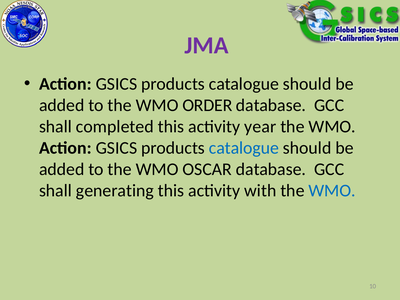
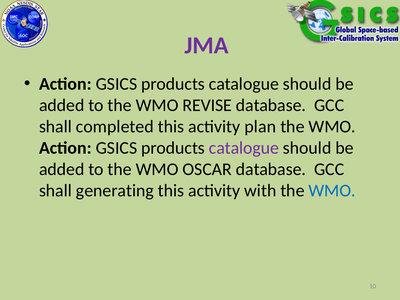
ORDER: ORDER -> REVISE (207, 105)
year: year -> plan (260, 127)
catalogue colour: blue -> purple (244, 148)
